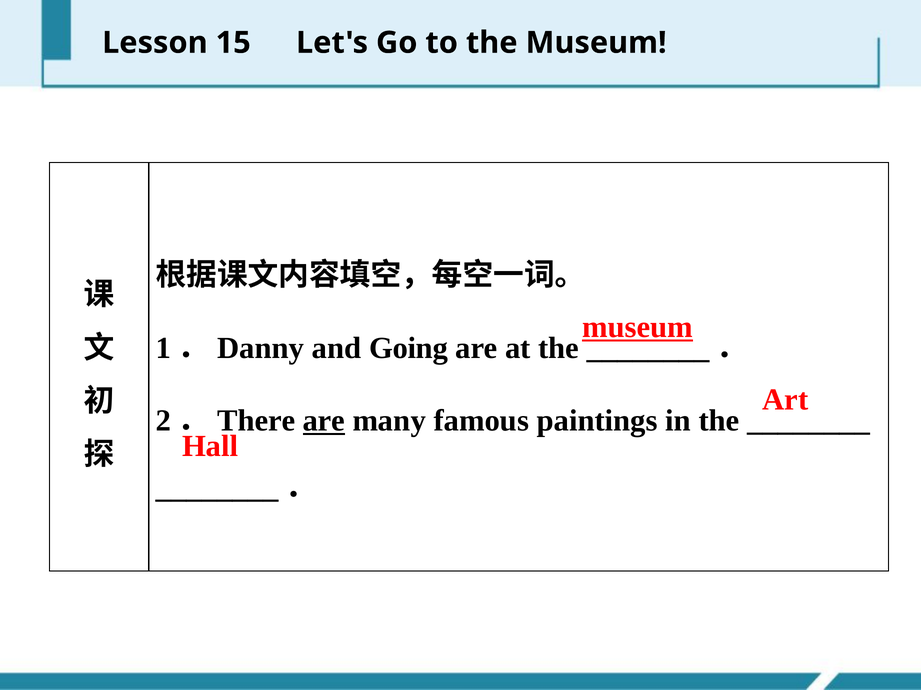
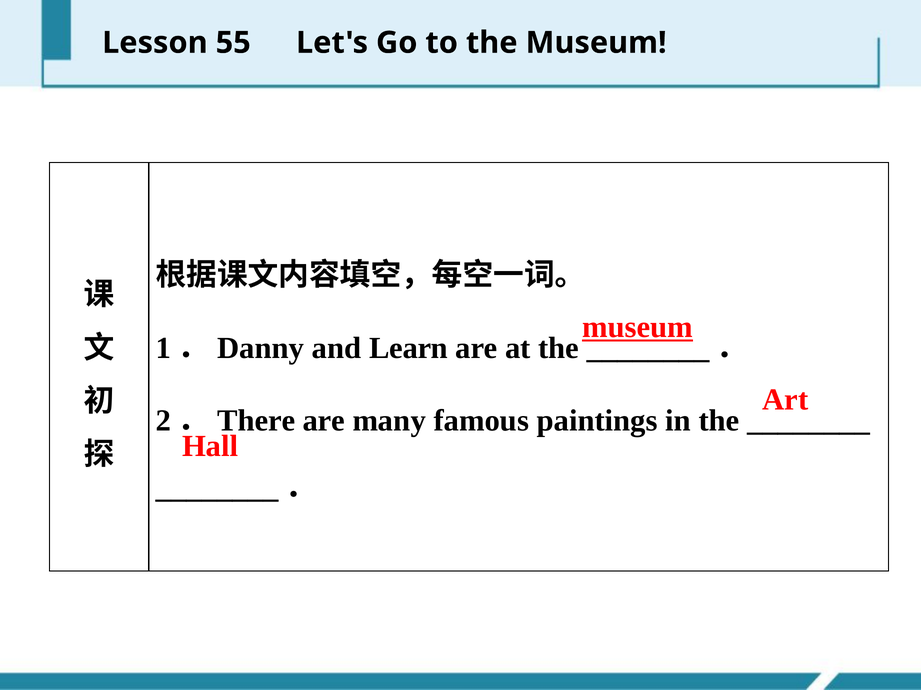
15: 15 -> 55 (233, 43)
Going: Going -> Learn (409, 348)
are underline: present -> none (324, 421)
